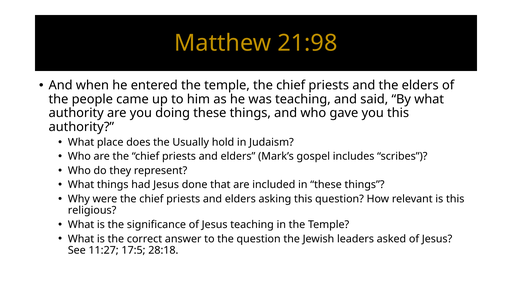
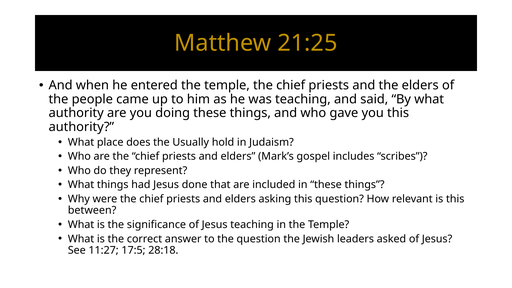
21:98: 21:98 -> 21:25 (307, 43)
religious: religious -> between (92, 210)
